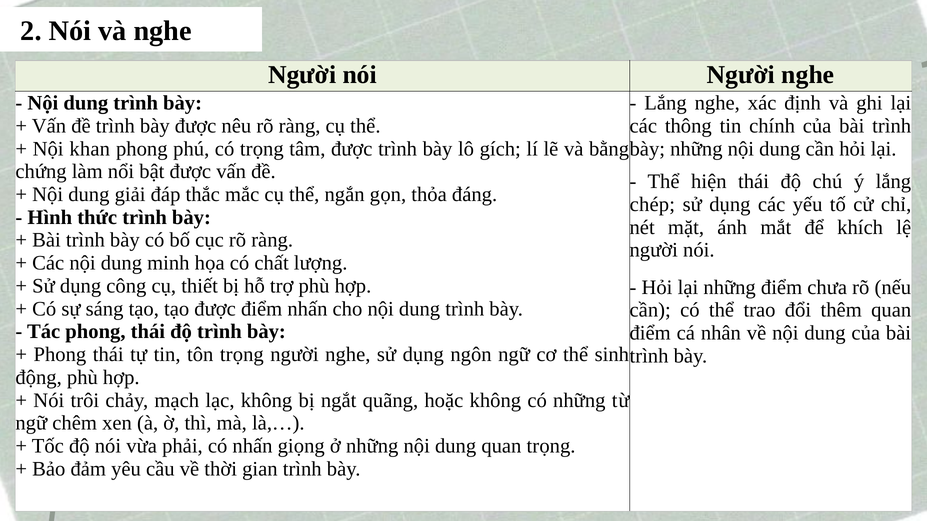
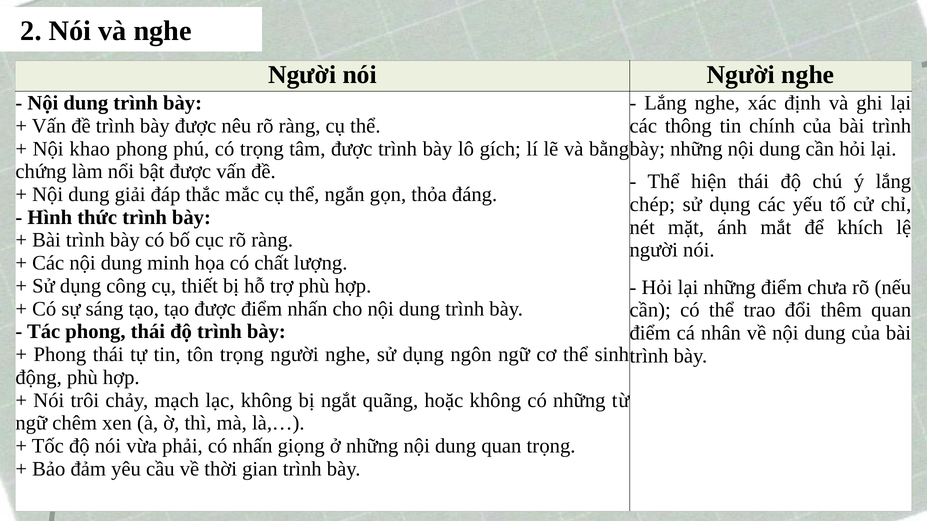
khan: khan -> khao (90, 149)
